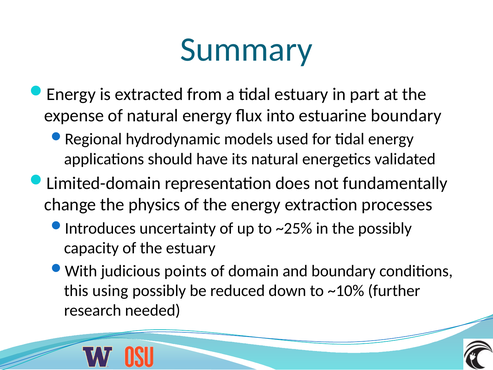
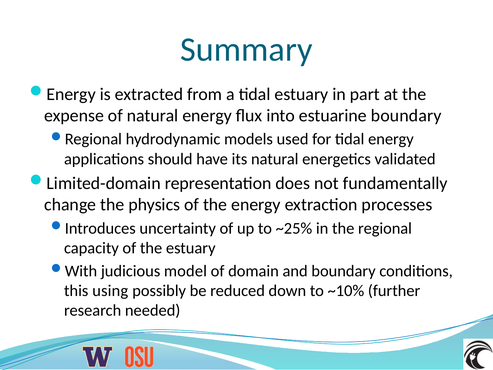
the possibly: possibly -> regional (385, 228)
points: points -> model (185, 271)
